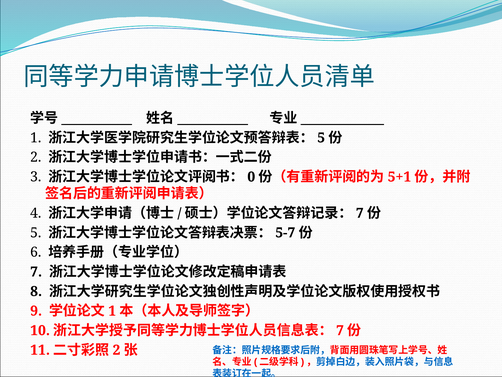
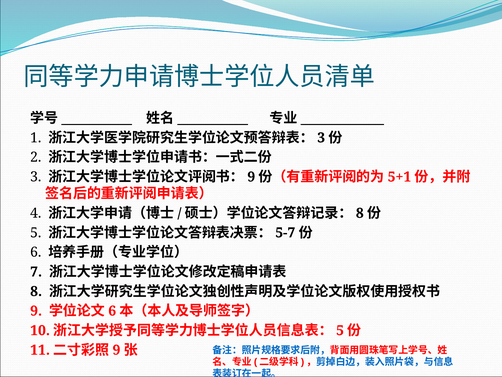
5: 5 -> 3 (321, 138)
0: 0 -> 9 (251, 177)
7: 7 -> 8 (360, 213)
1: 1 -> 6 (112, 311)
7: 7 -> 5 (340, 330)
2: 2 -> 9 (116, 350)
